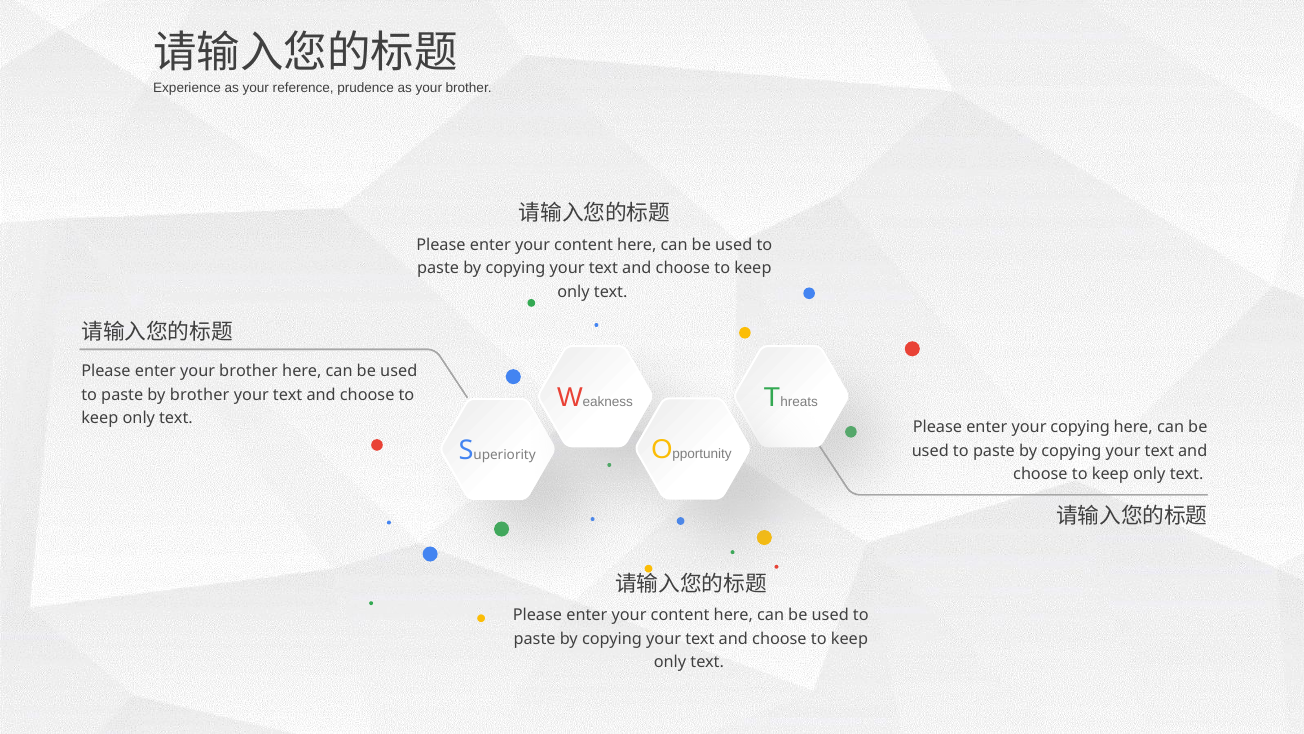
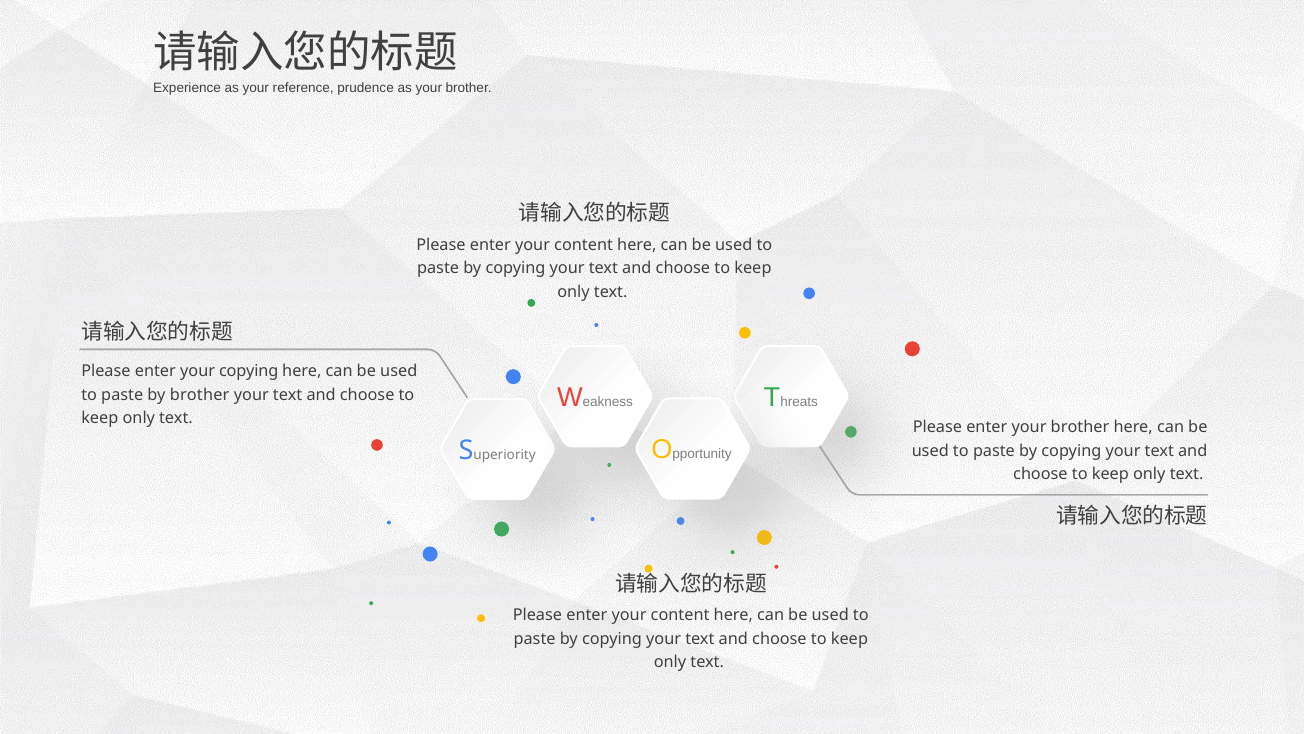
enter your brother: brother -> copying (249, 371)
enter your copying: copying -> brother (1080, 427)
